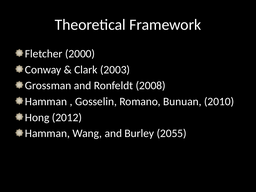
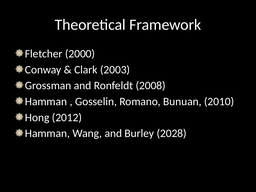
2055: 2055 -> 2028 (172, 133)
